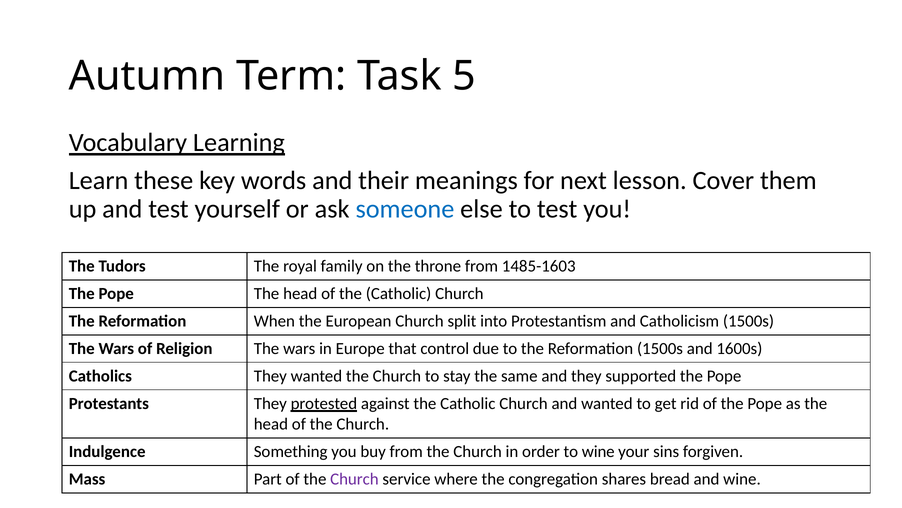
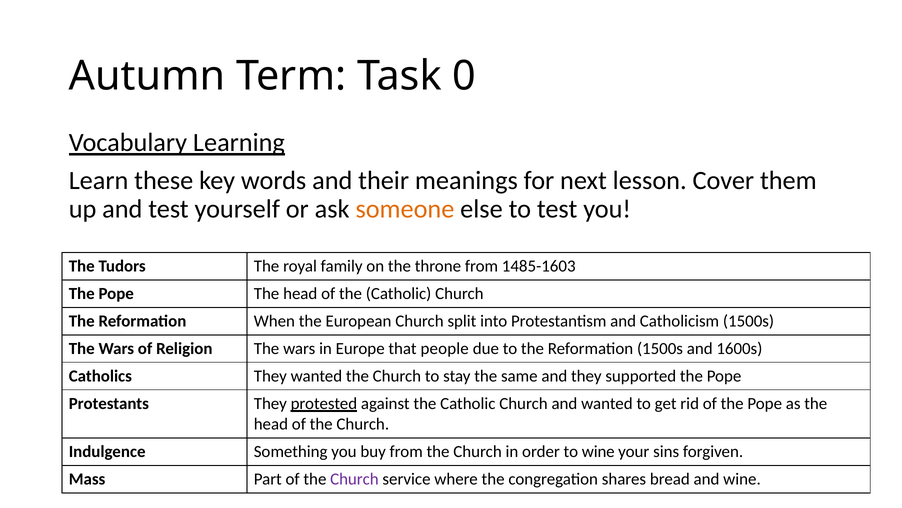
5: 5 -> 0 (464, 76)
someone colour: blue -> orange (405, 209)
control: control -> people (445, 348)
